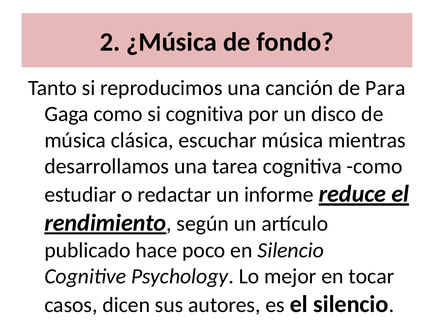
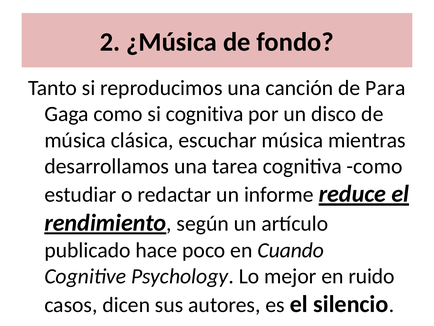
en Silencio: Silencio -> Cuando (291, 250)
tocar: tocar -> ruido (372, 276)
